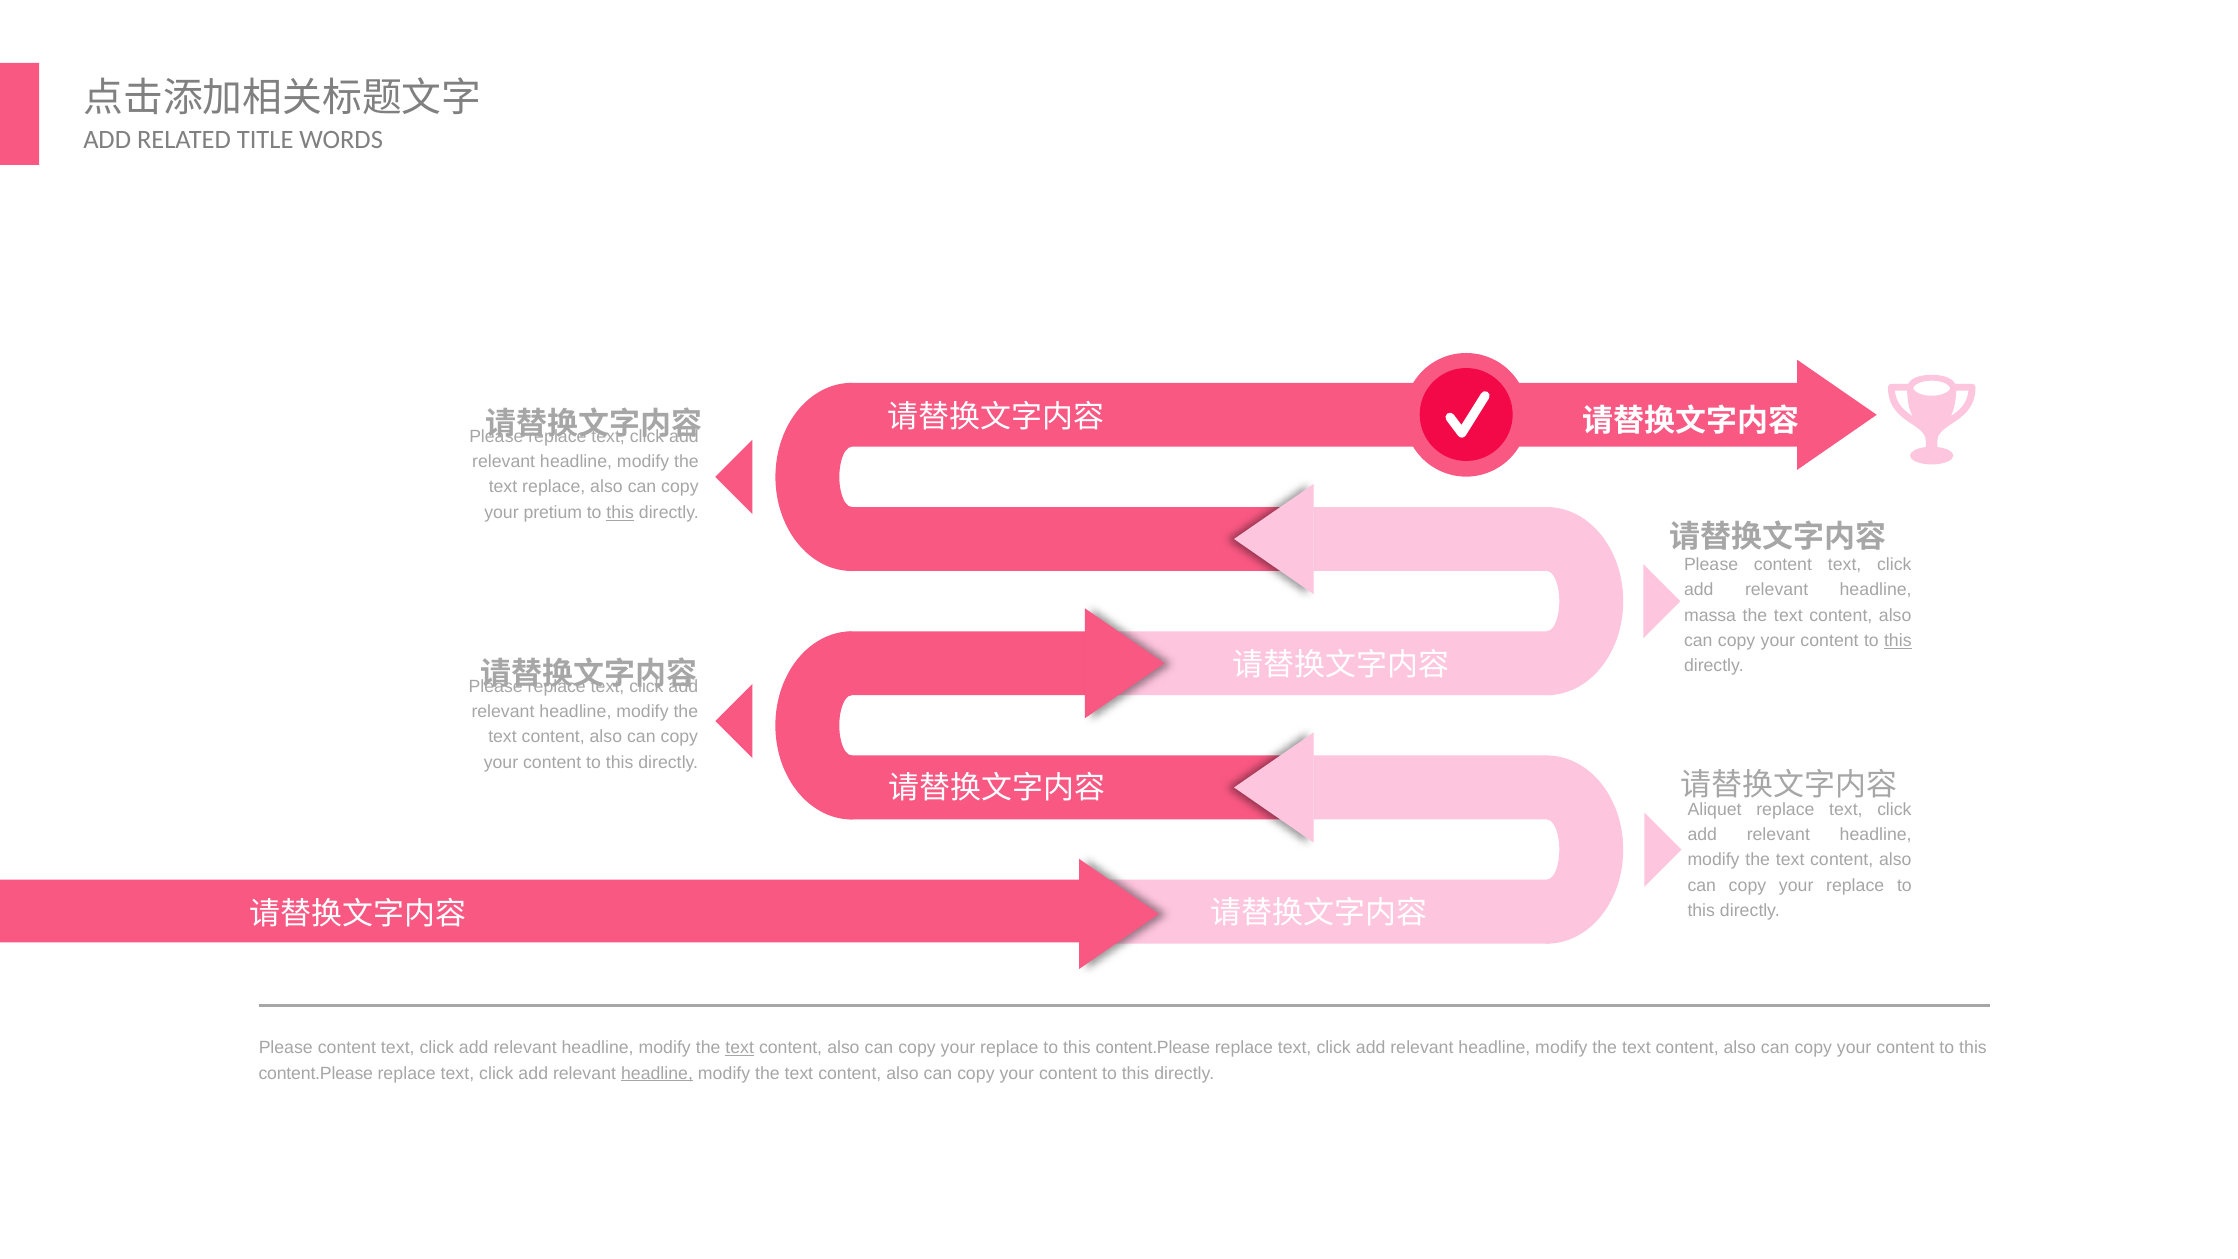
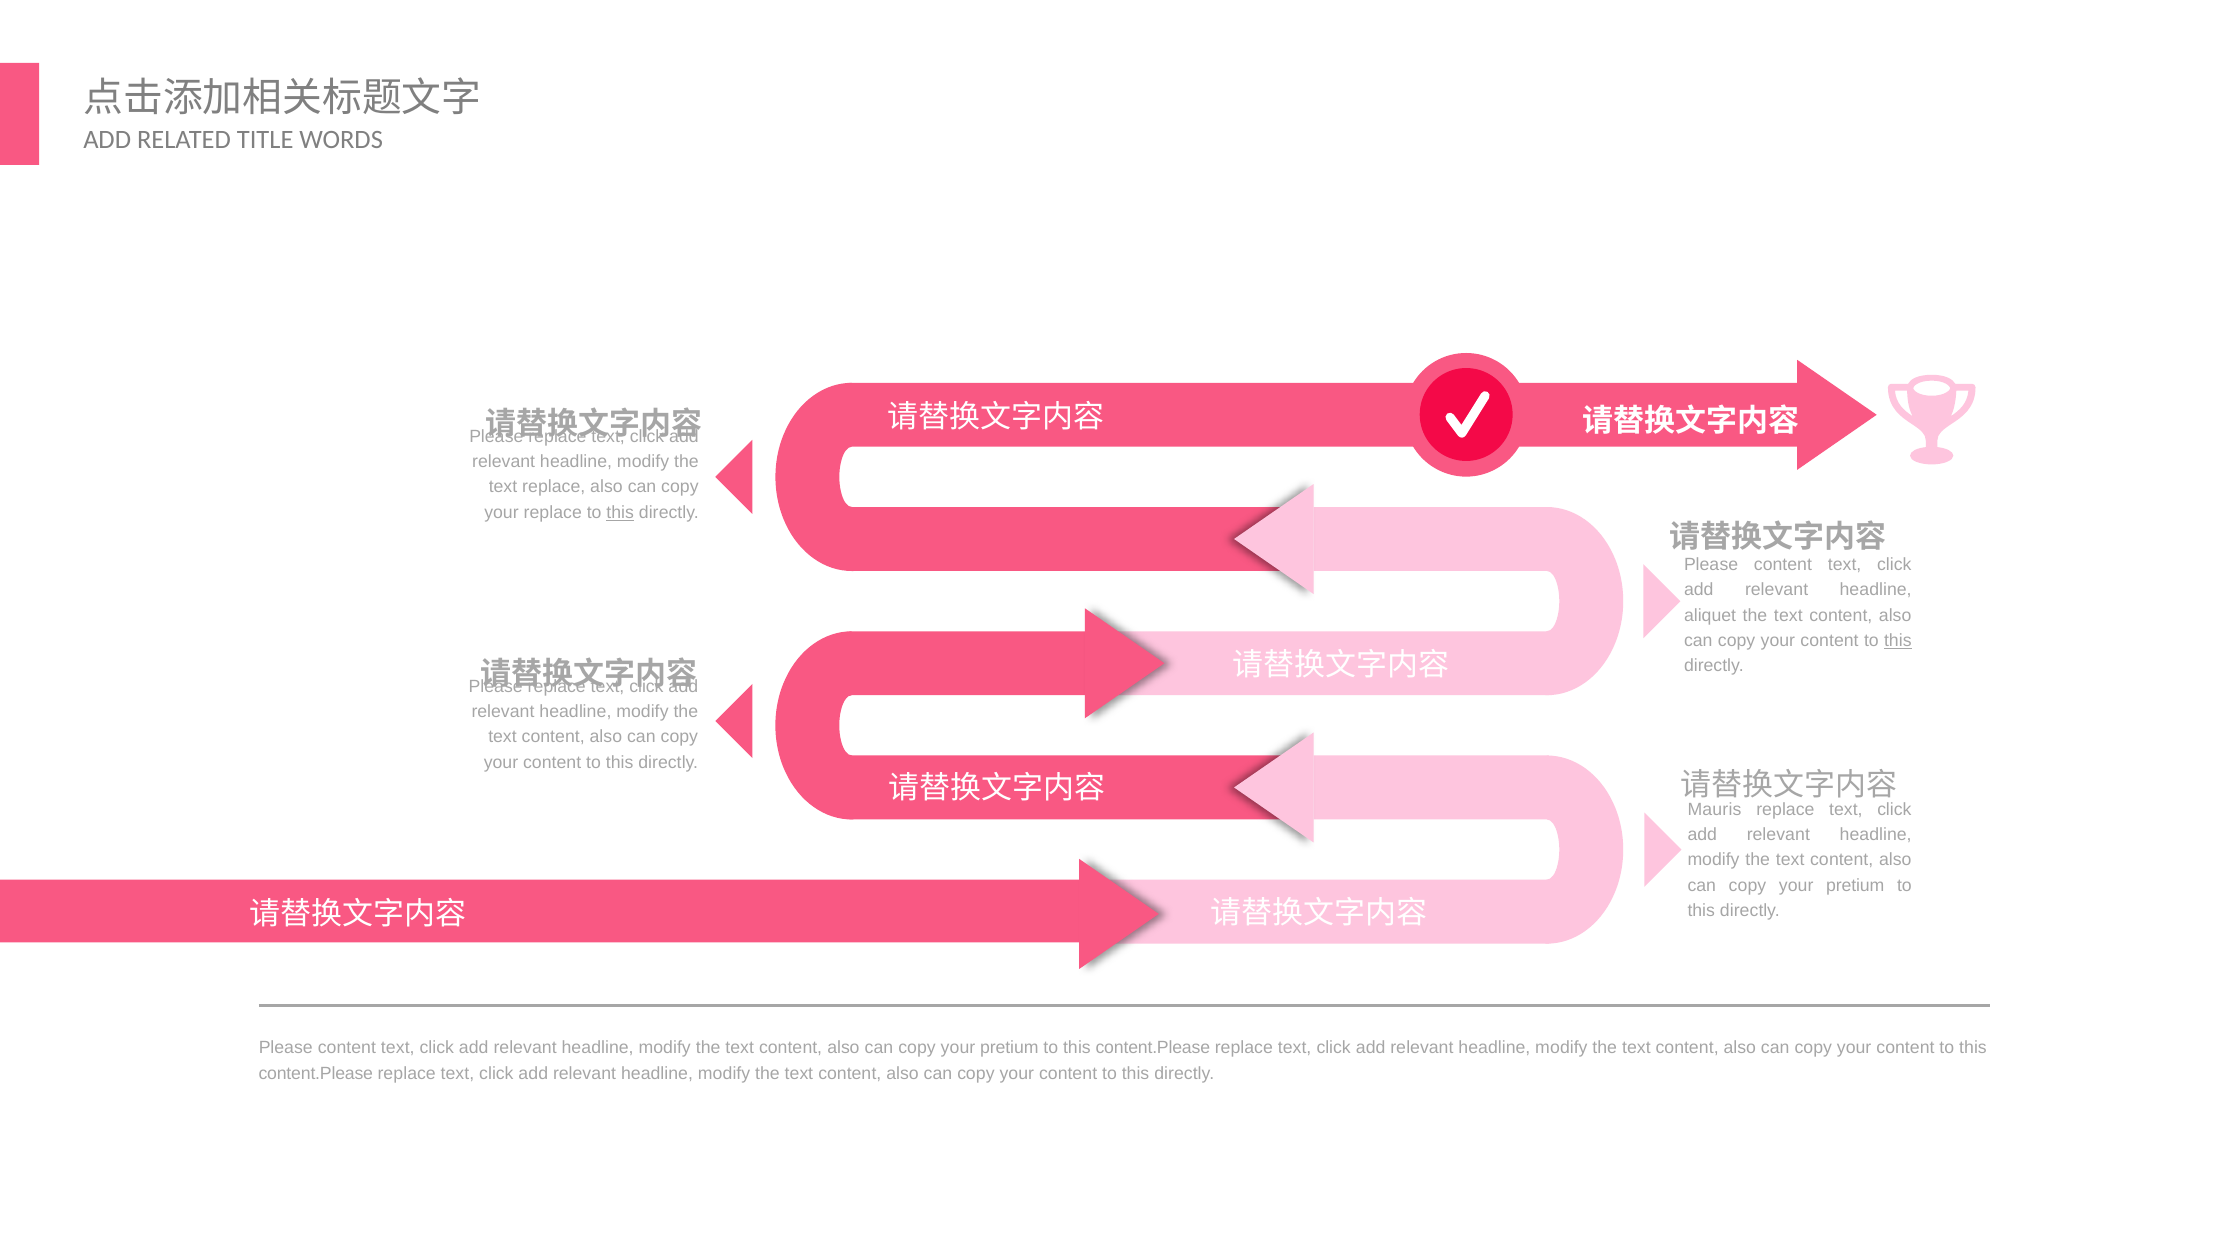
your pretium: pretium -> replace (553, 512)
massa: massa -> aliquet (1710, 615)
Aliquet: Aliquet -> Mauris (1715, 809)
replace: replace -> pretium (1855, 885)
text underline: present -> none (740, 1048)
replace: replace -> pretium (1009, 1048)
headline underline: present -> none (657, 1073)
